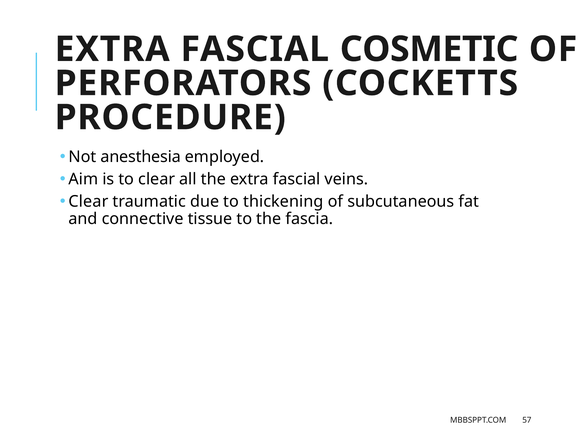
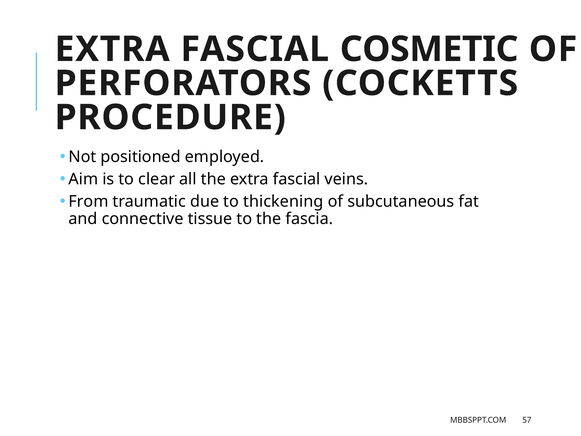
anesthesia: anesthesia -> positioned (141, 157)
Clear: Clear -> From (89, 201)
